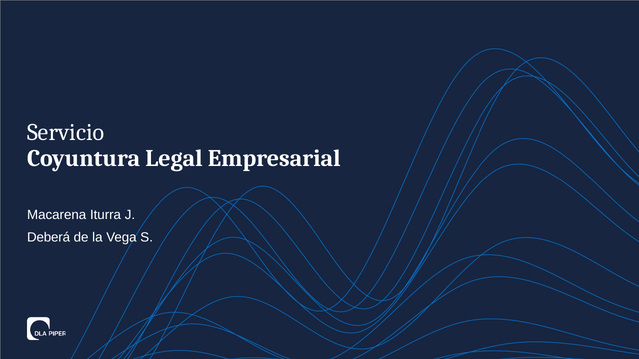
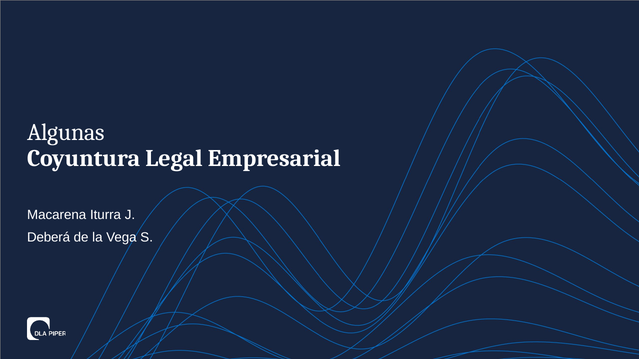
Servicio: Servicio -> Algunas (66, 132)
